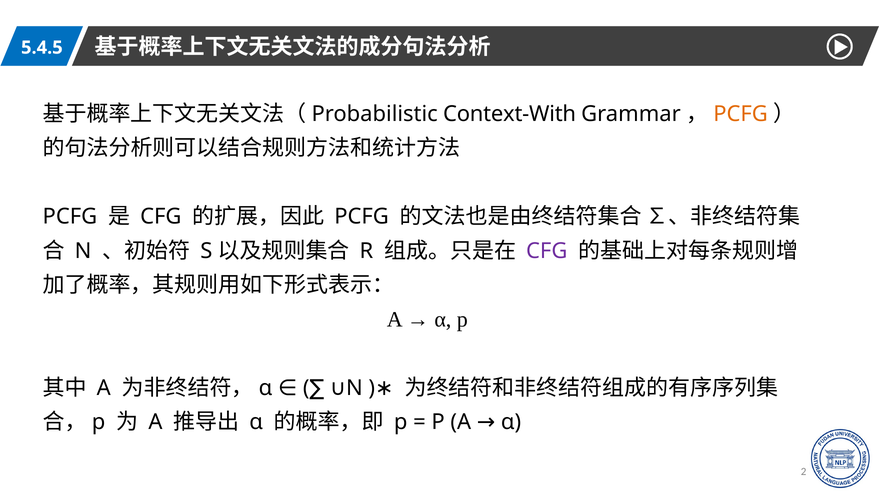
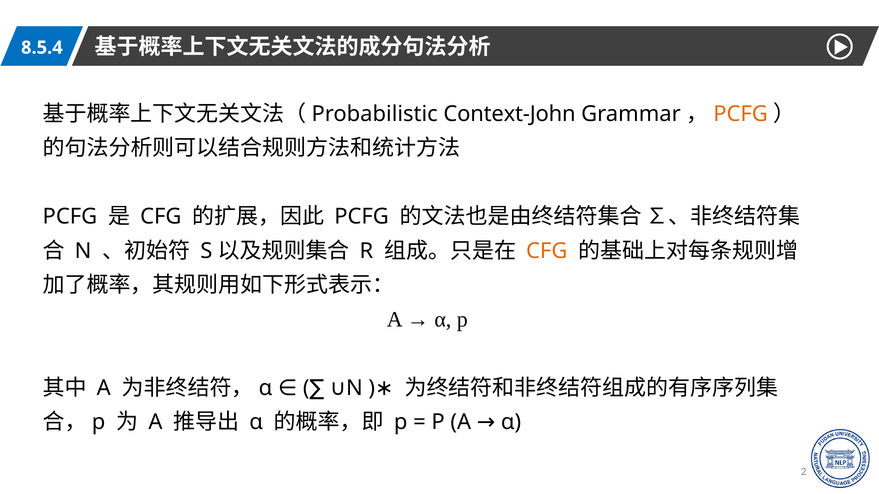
5.4.5: 5.4.5 -> 8.5.4 (42, 48)
Context-With: Context-With -> Context-John (510, 114)
CFG colour: purple -> orange (547, 251)
